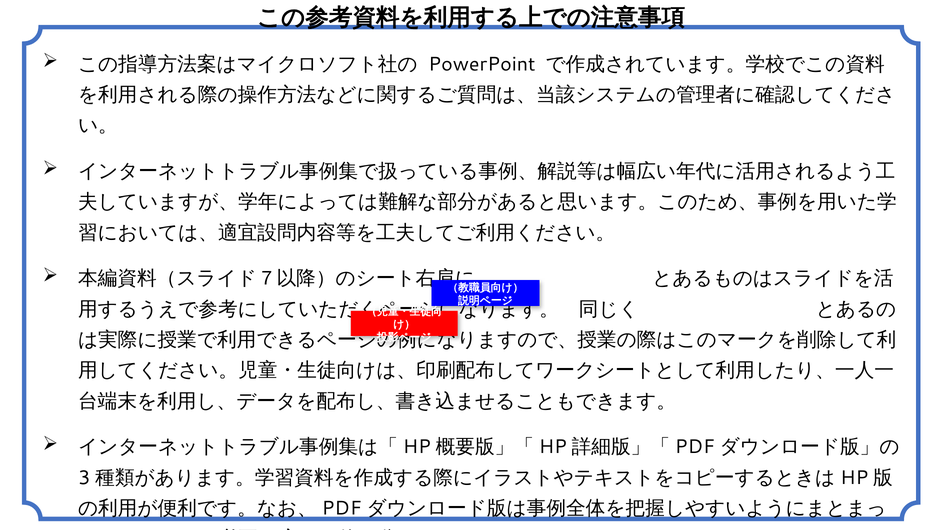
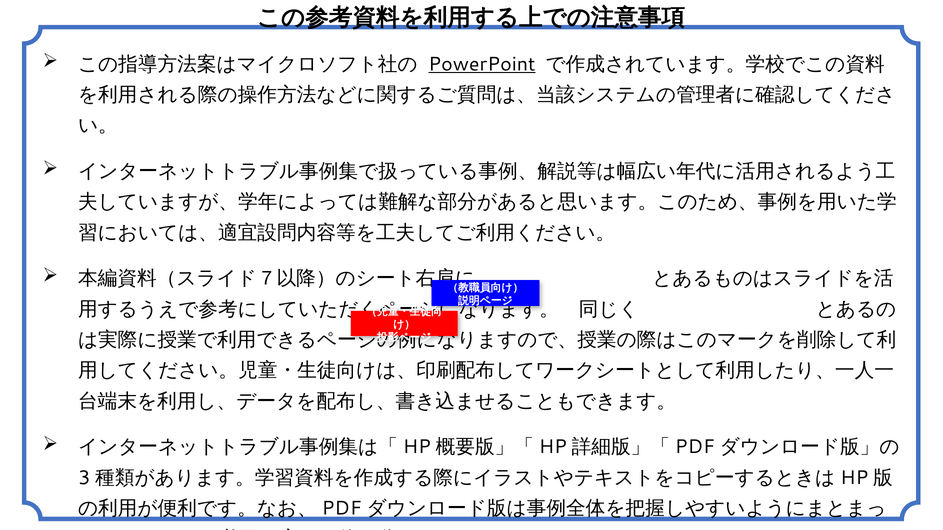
PowerPoint underline: none -> present (482, 64)
